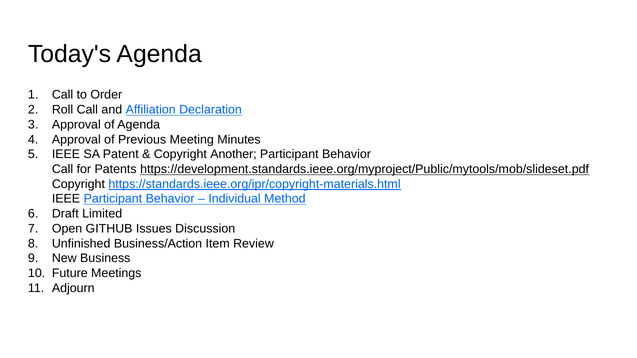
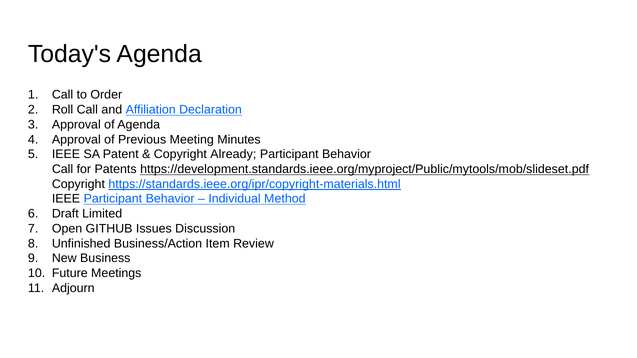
Another: Another -> Already (233, 154)
